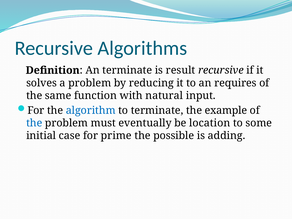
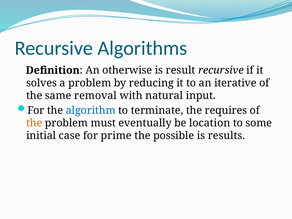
An terminate: terminate -> otherwise (127, 70)
requires: requires -> iterative (235, 83)
function: function -> removal (95, 96)
example: example -> requires (226, 110)
the colour: blue -> orange (34, 123)
adding: adding -> results (226, 136)
